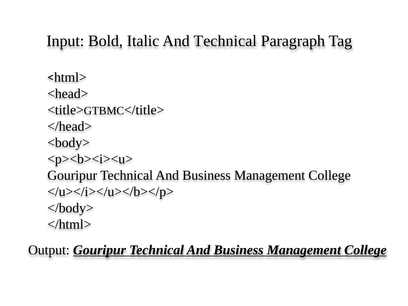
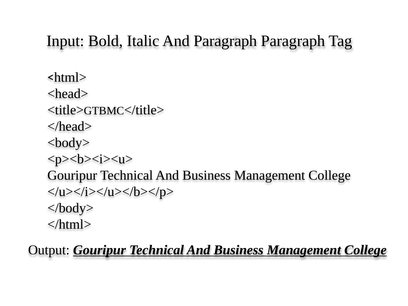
And Technical: Technical -> Paragraph (225, 41)
